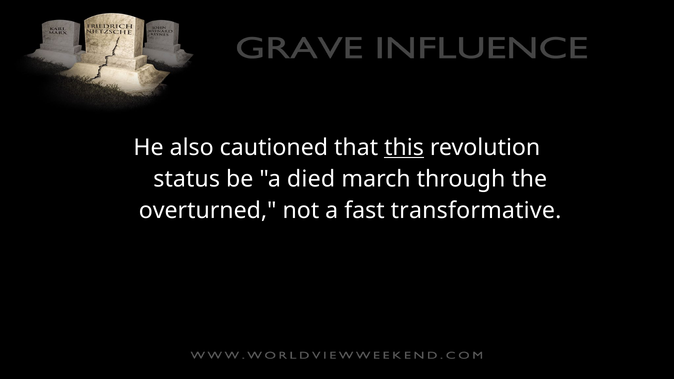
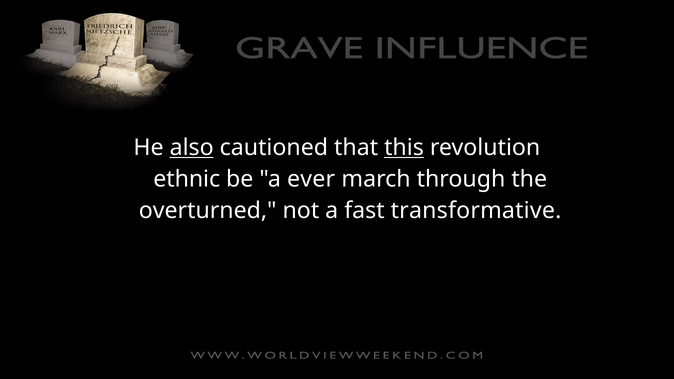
also underline: none -> present (192, 148)
status: status -> ethnic (187, 179)
died: died -> ever (311, 179)
